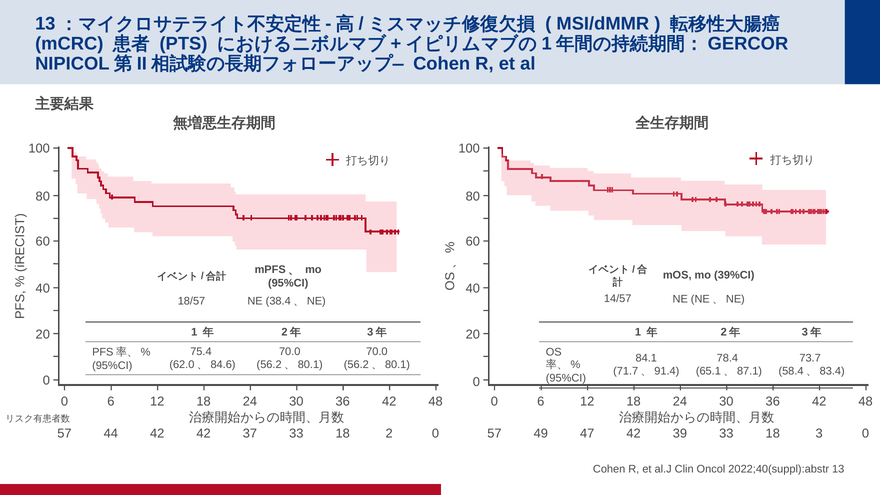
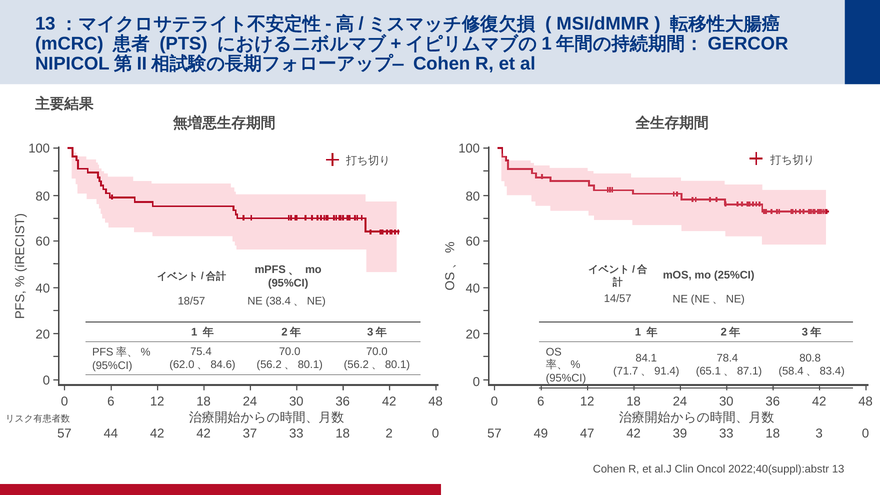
39%CI: 39%CI -> 25%CI (734, 275)
73.7: 73.7 -> 80.8 (810, 358)
